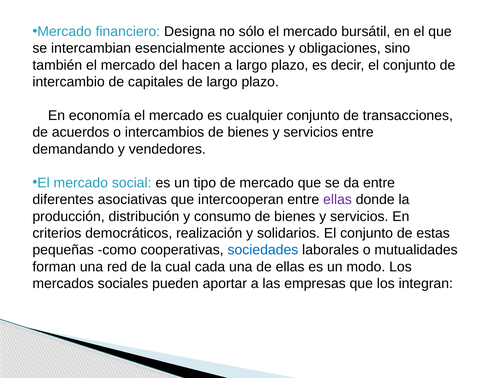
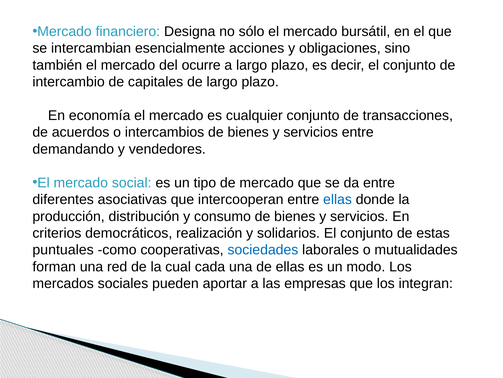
hacen: hacen -> ocurre (201, 65)
ellas colour: purple -> blue (338, 199)
pequeñas: pequeñas -> puntuales (63, 250)
